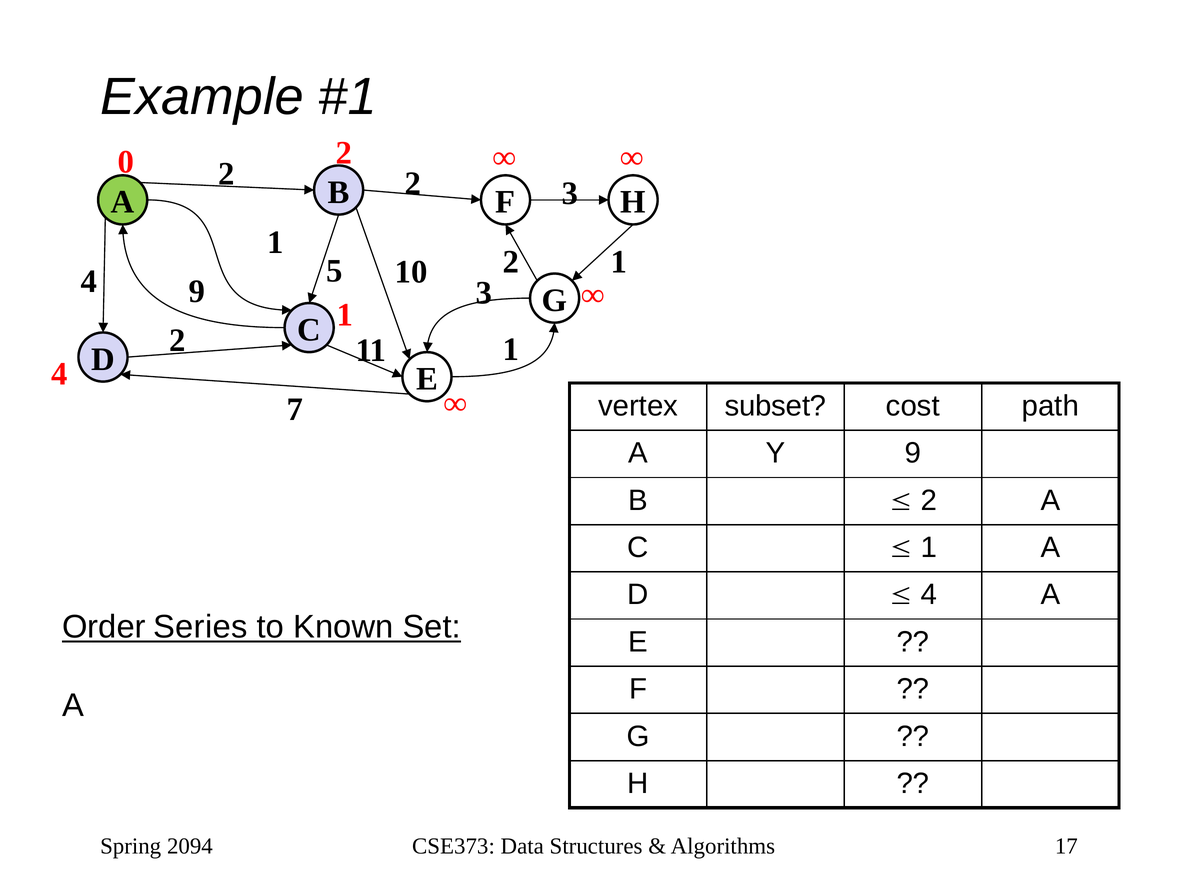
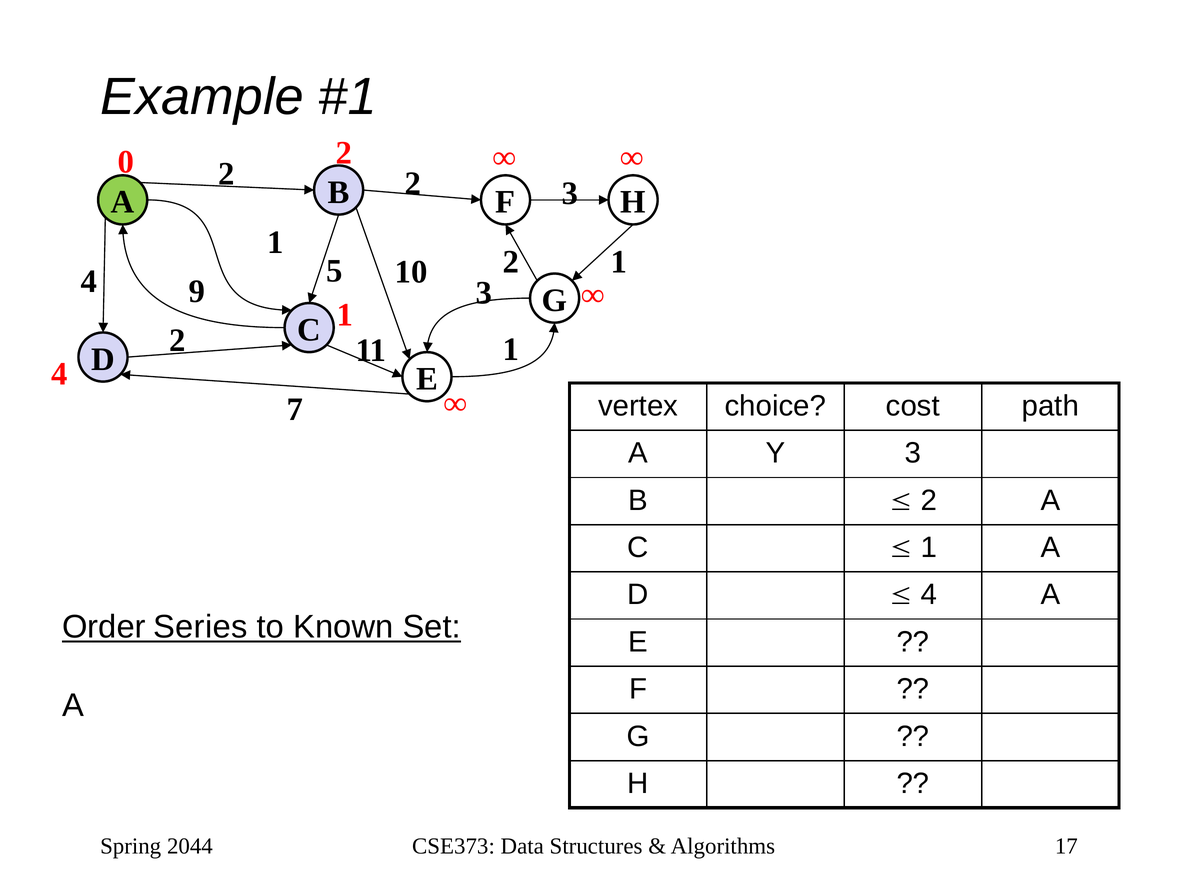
subset: subset -> choice (775, 406)
Y 9: 9 -> 3 (913, 453)
2094: 2094 -> 2044 (190, 846)
